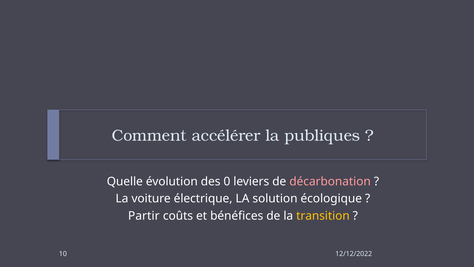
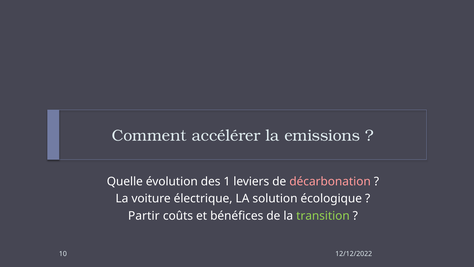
publiques: publiques -> emissions (322, 136)
0: 0 -> 1 (227, 181)
transition colour: yellow -> light green (323, 216)
